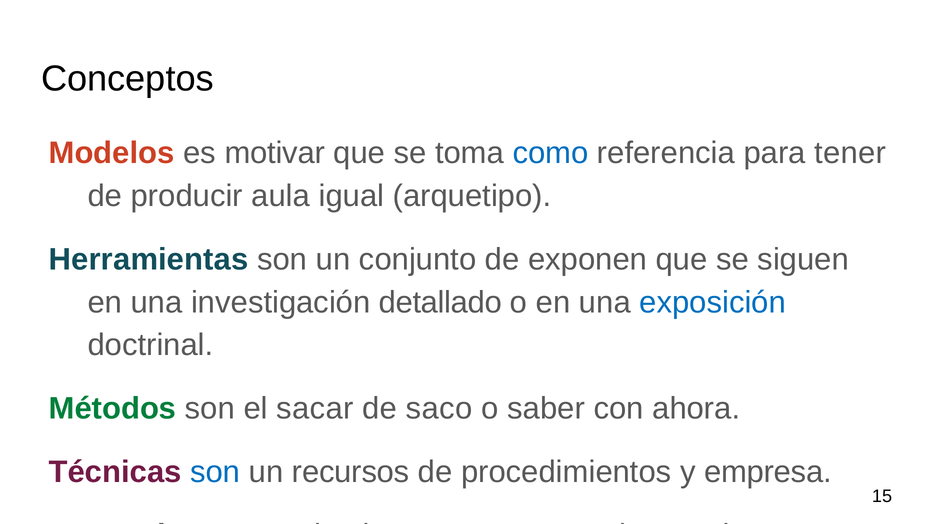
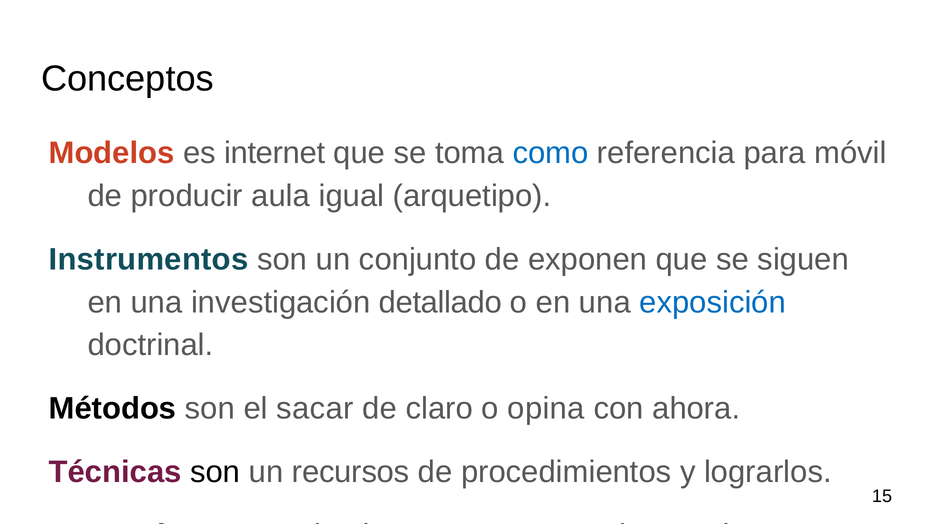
motivar: motivar -> internet (275, 153)
tener: tener -> móvil (850, 153)
Herramientas: Herramientas -> Instrumentos (149, 259)
Métodos colour: green -> black (113, 408)
saco: saco -> claro (439, 408)
saber: saber -> opina (546, 408)
son colour: blue -> black (215, 472)
empresa: empresa -> lograrlos (768, 472)
